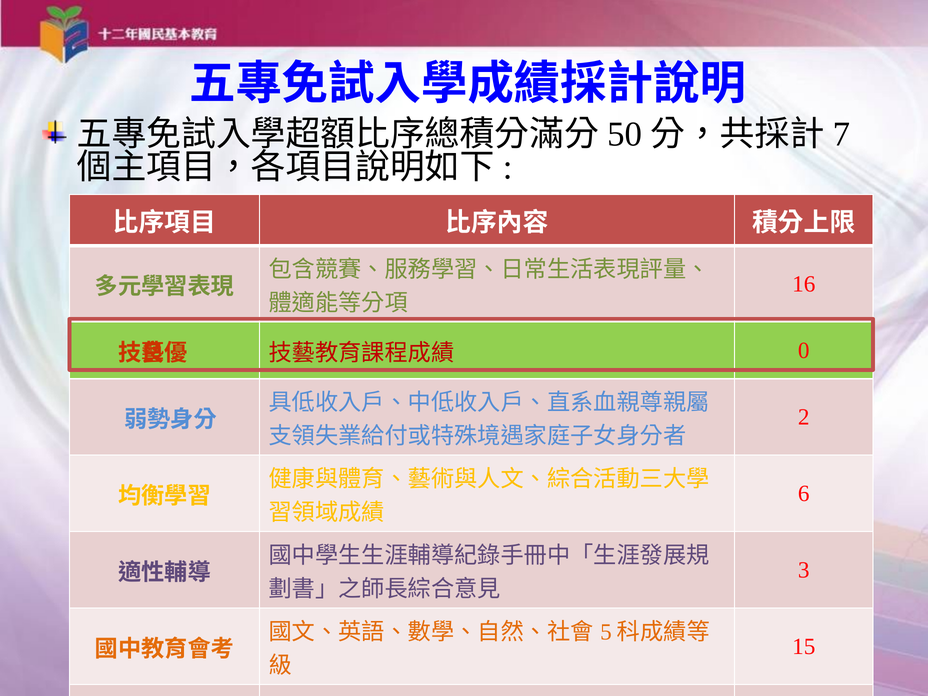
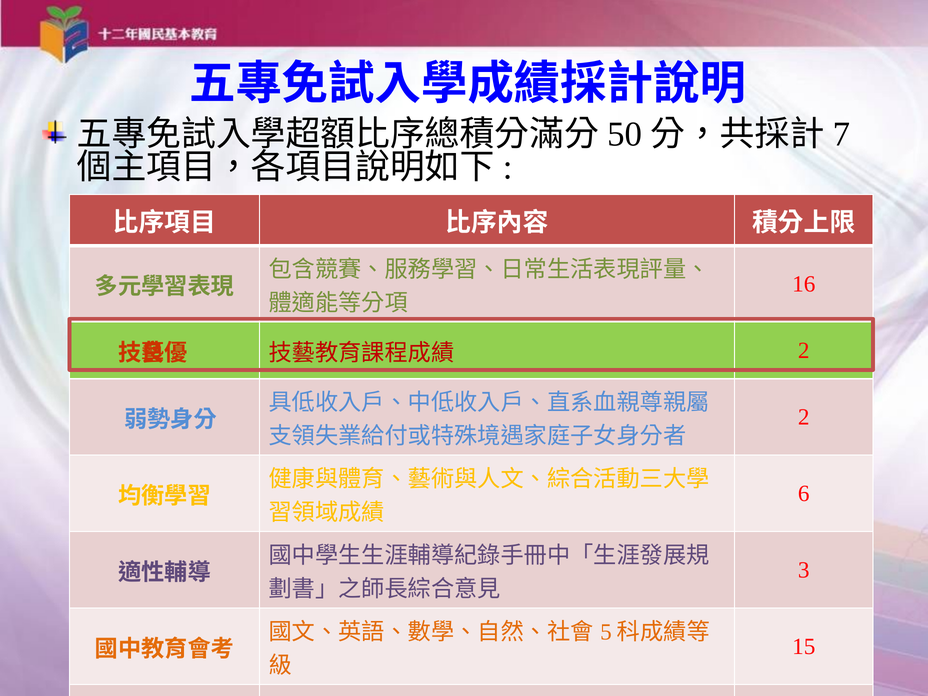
0: 0 -> 2 (804, 351)
